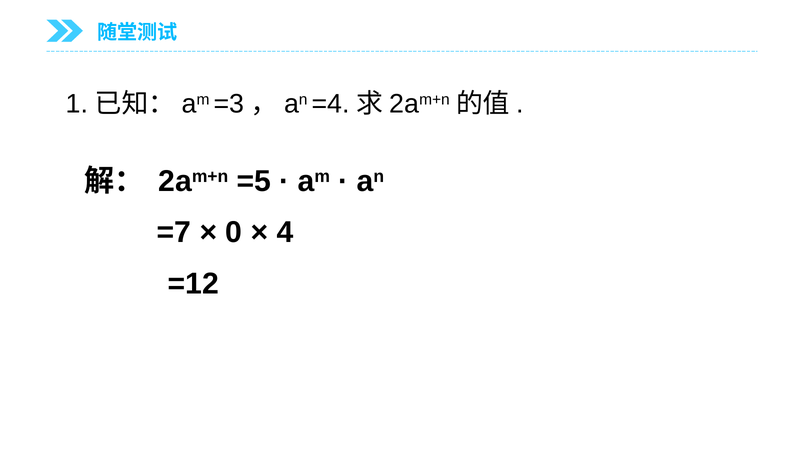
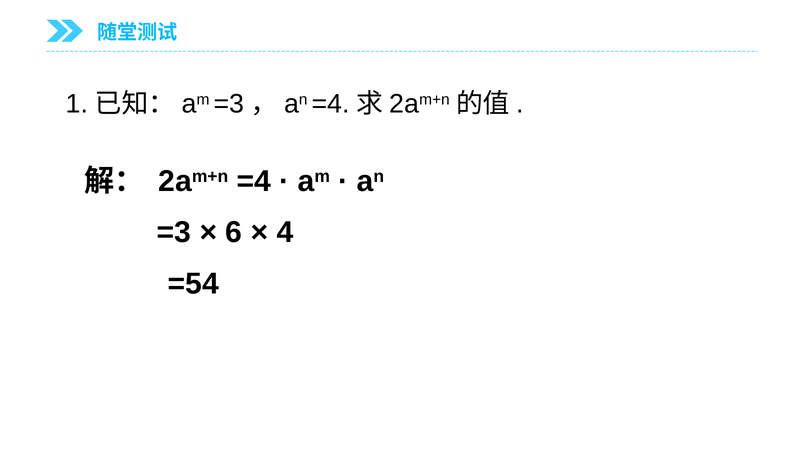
2am+n =5: =5 -> =4 (254, 181)
=7: =7 -> =3 (174, 233)
0: 0 -> 6 (234, 233)
=12: =12 -> =54 (193, 284)
